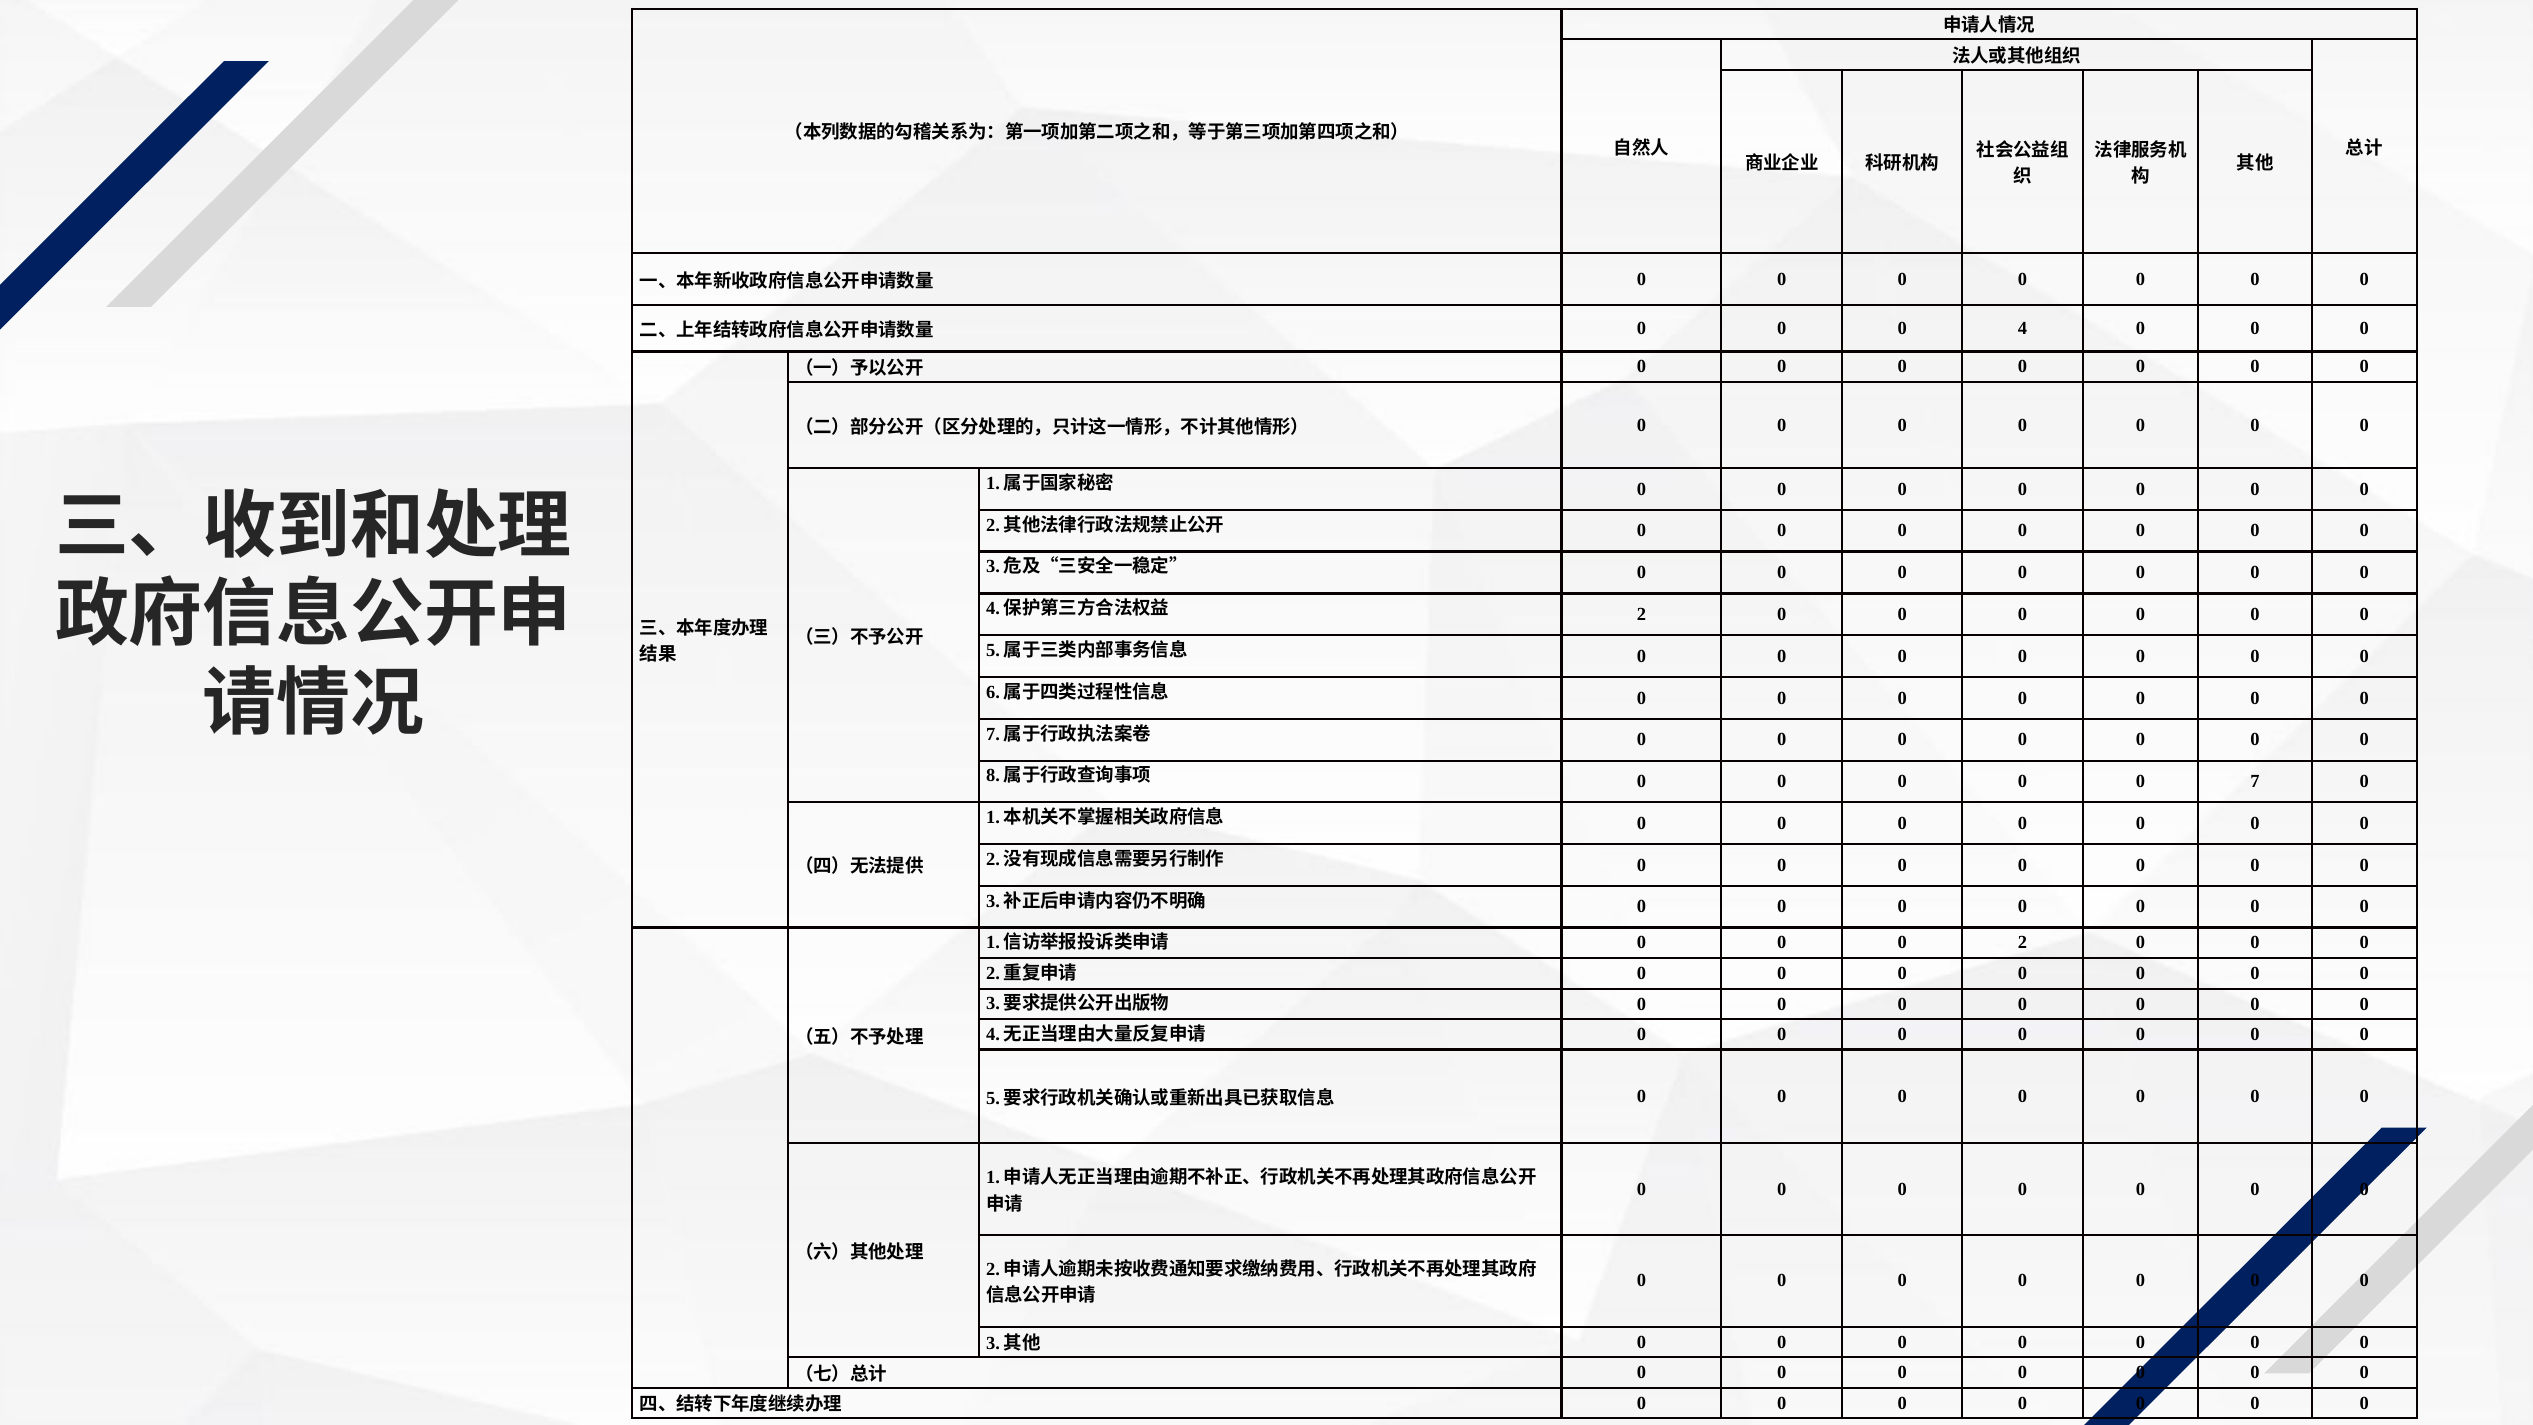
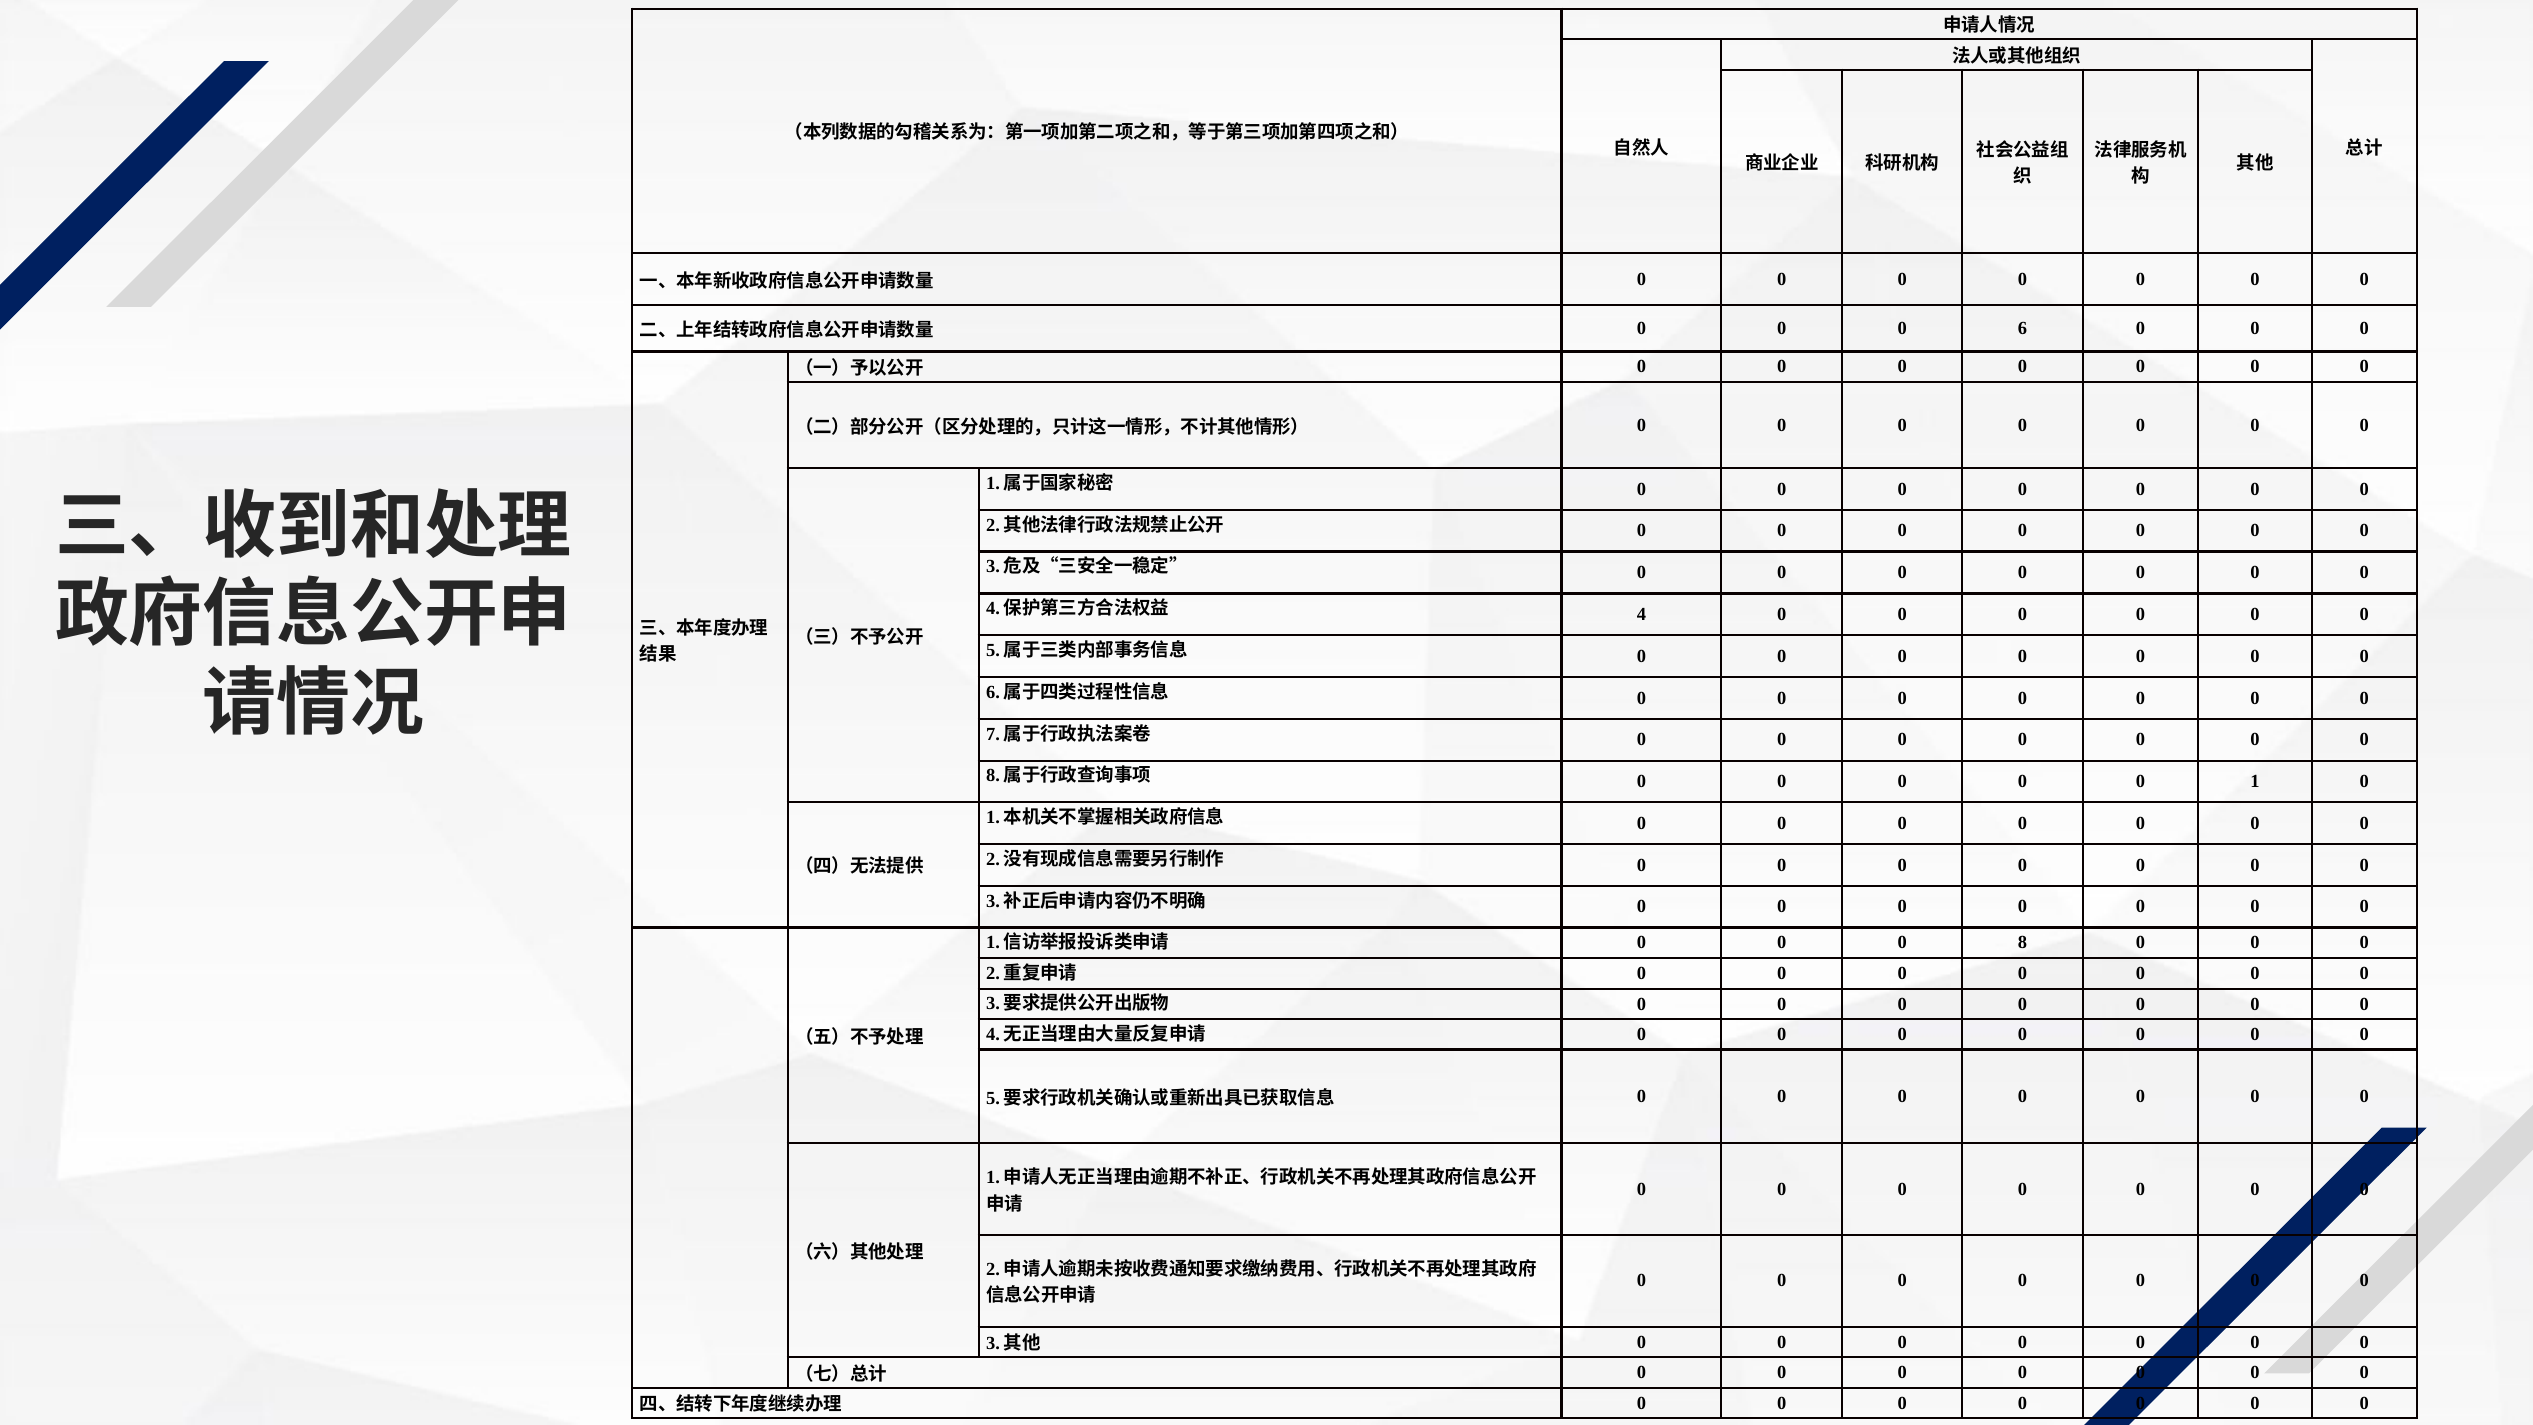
4: 4 -> 6 (2023, 328)
2: 2 -> 4 (1641, 614)
7: 7 -> 1 (2255, 781)
0 2: 2 -> 8 (2023, 943)
